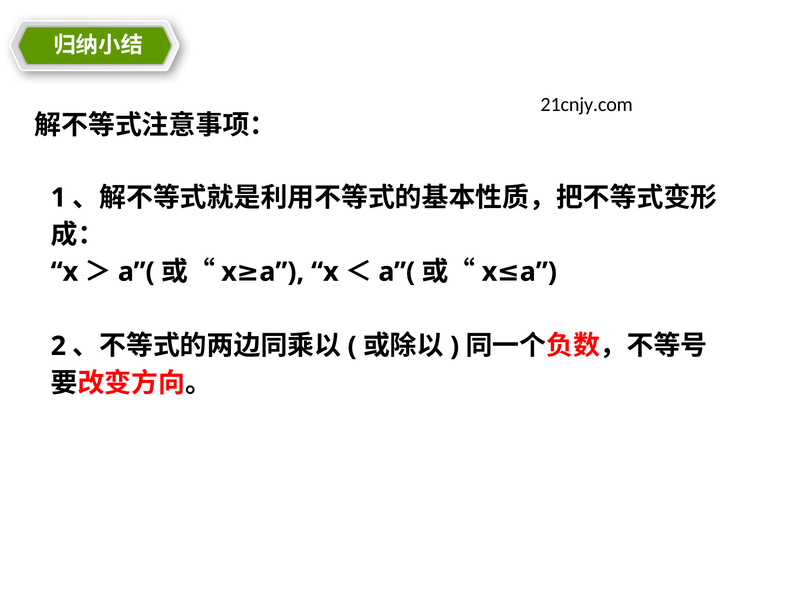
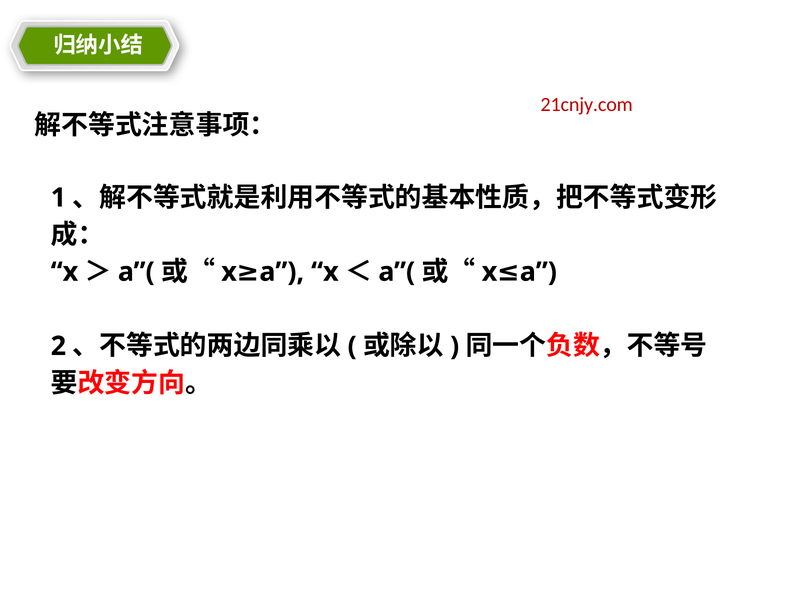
21cnjy.com colour: black -> red (587, 105)
